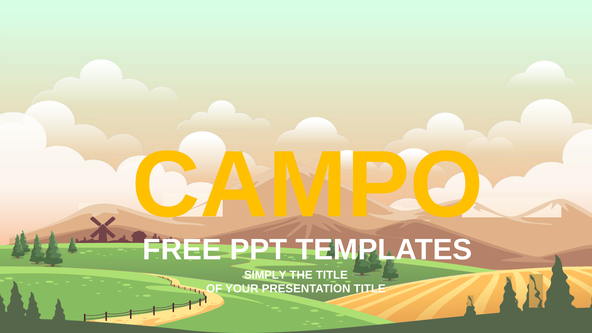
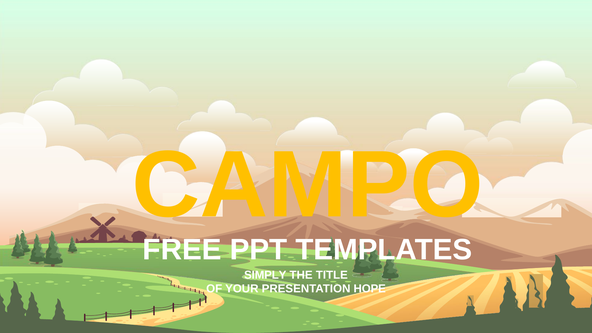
PRESENTATION TITLE: TITLE -> HOPE (370, 289)
